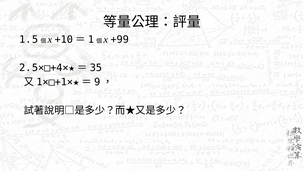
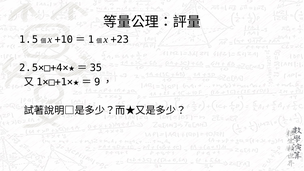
+99: +99 -> +23 (120, 39)
